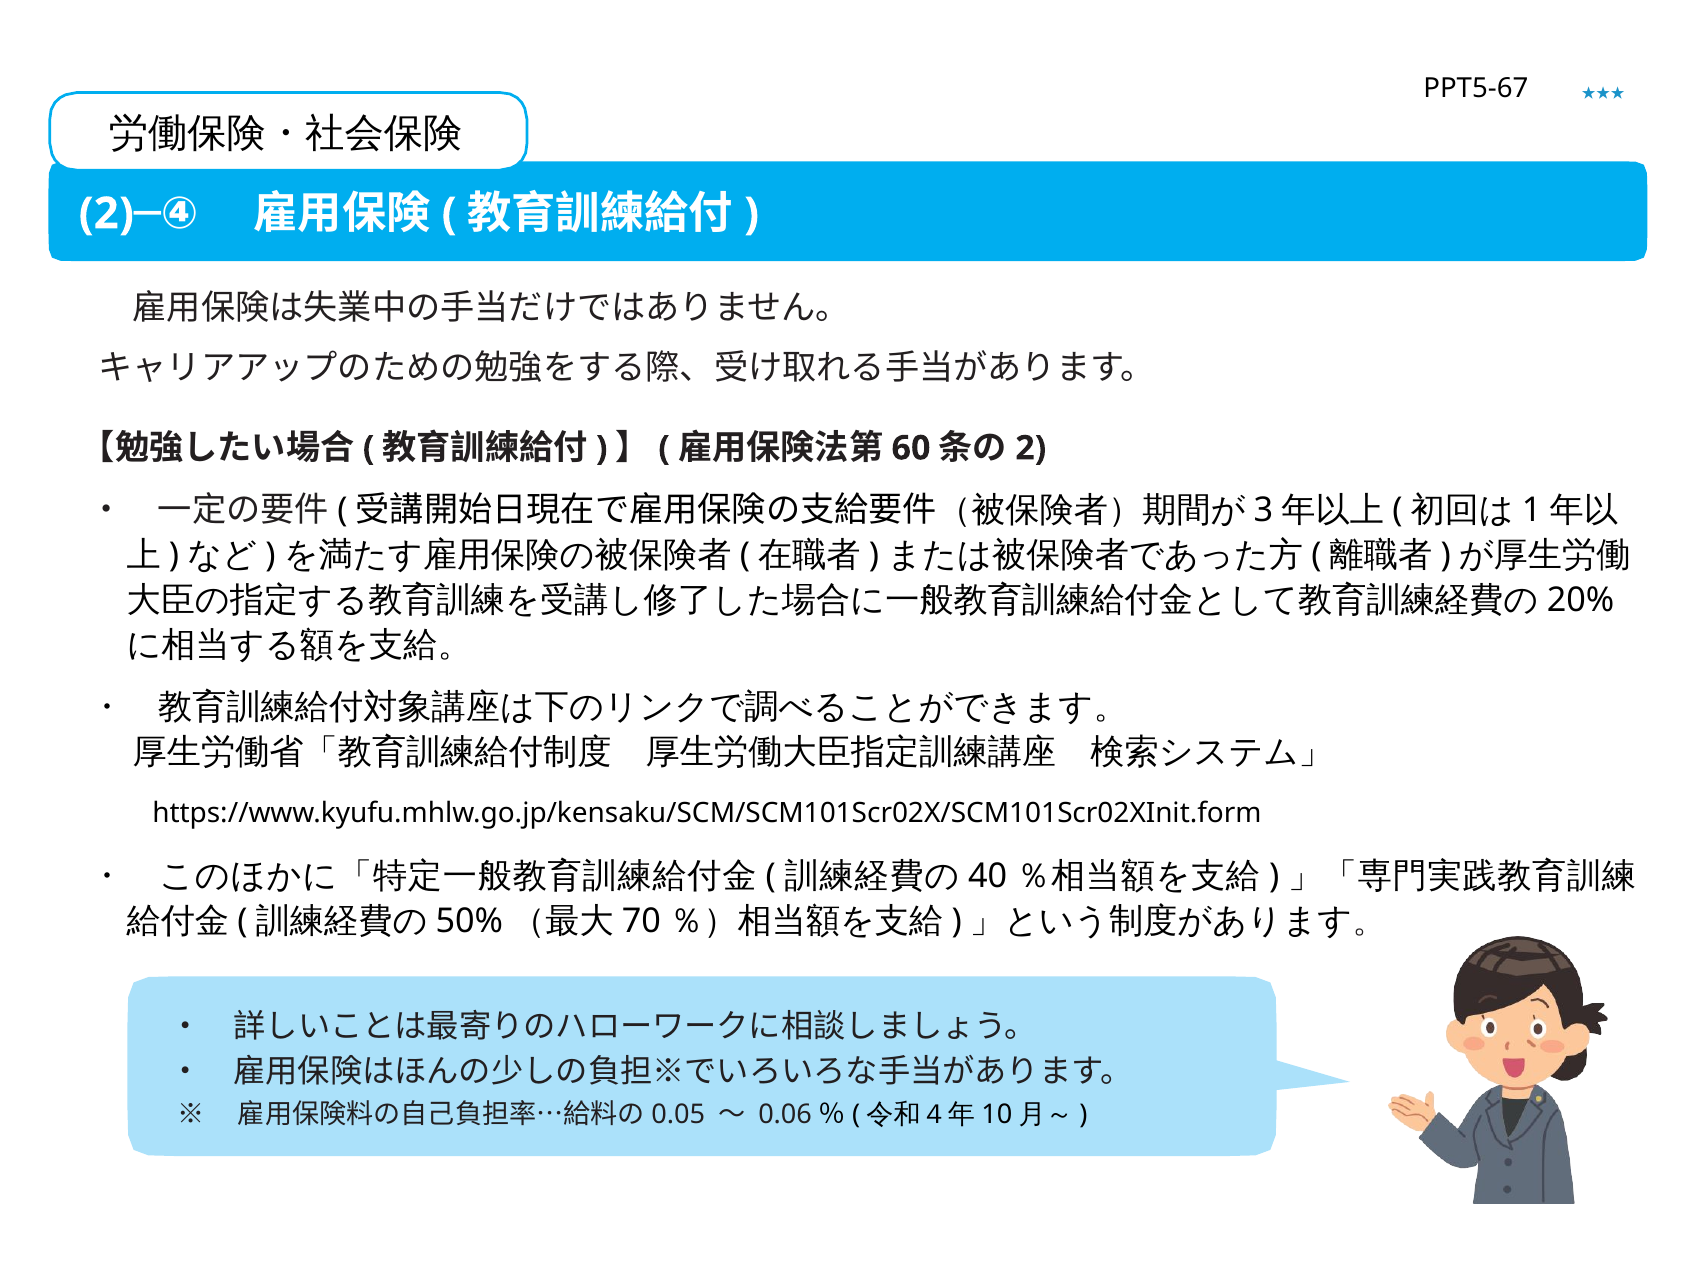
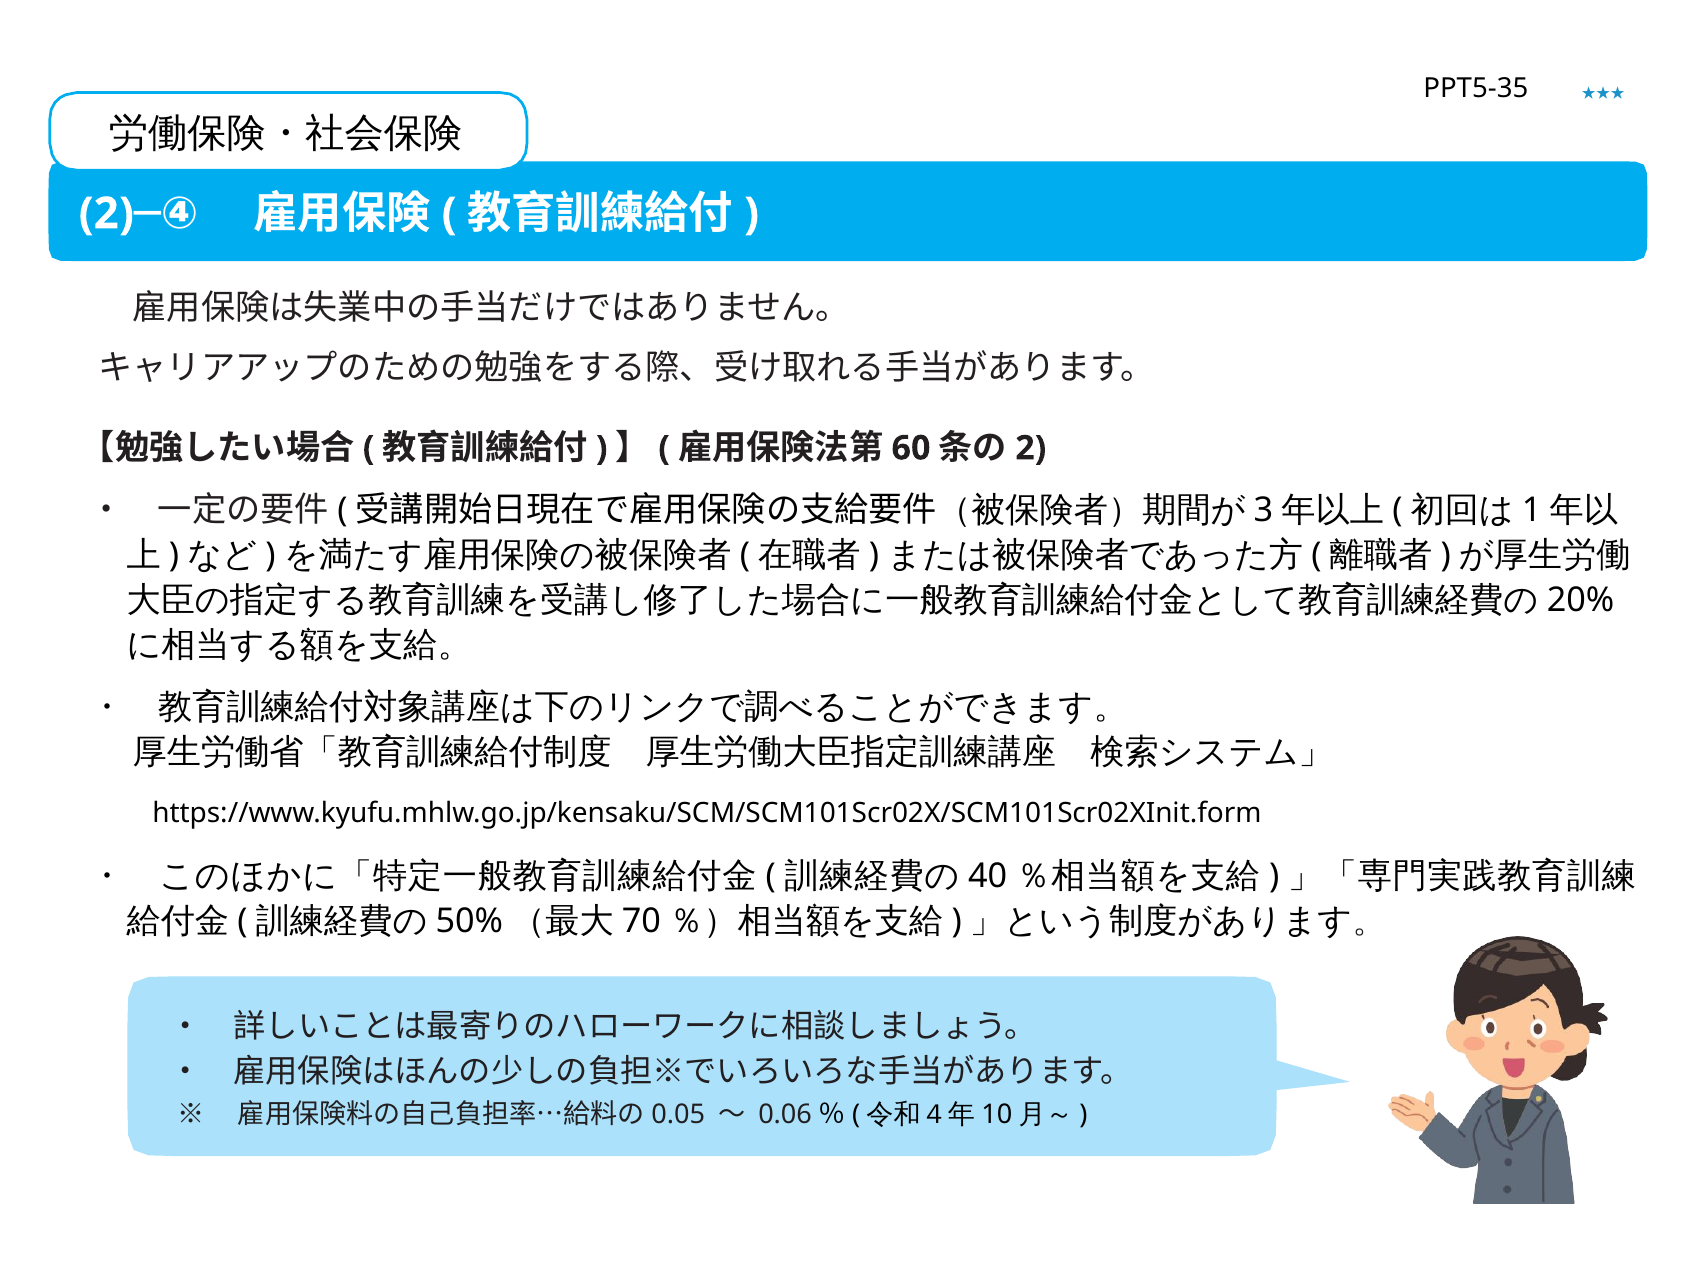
PPT5-67: PPT5-67 -> PPT5-35 (1476, 88)
